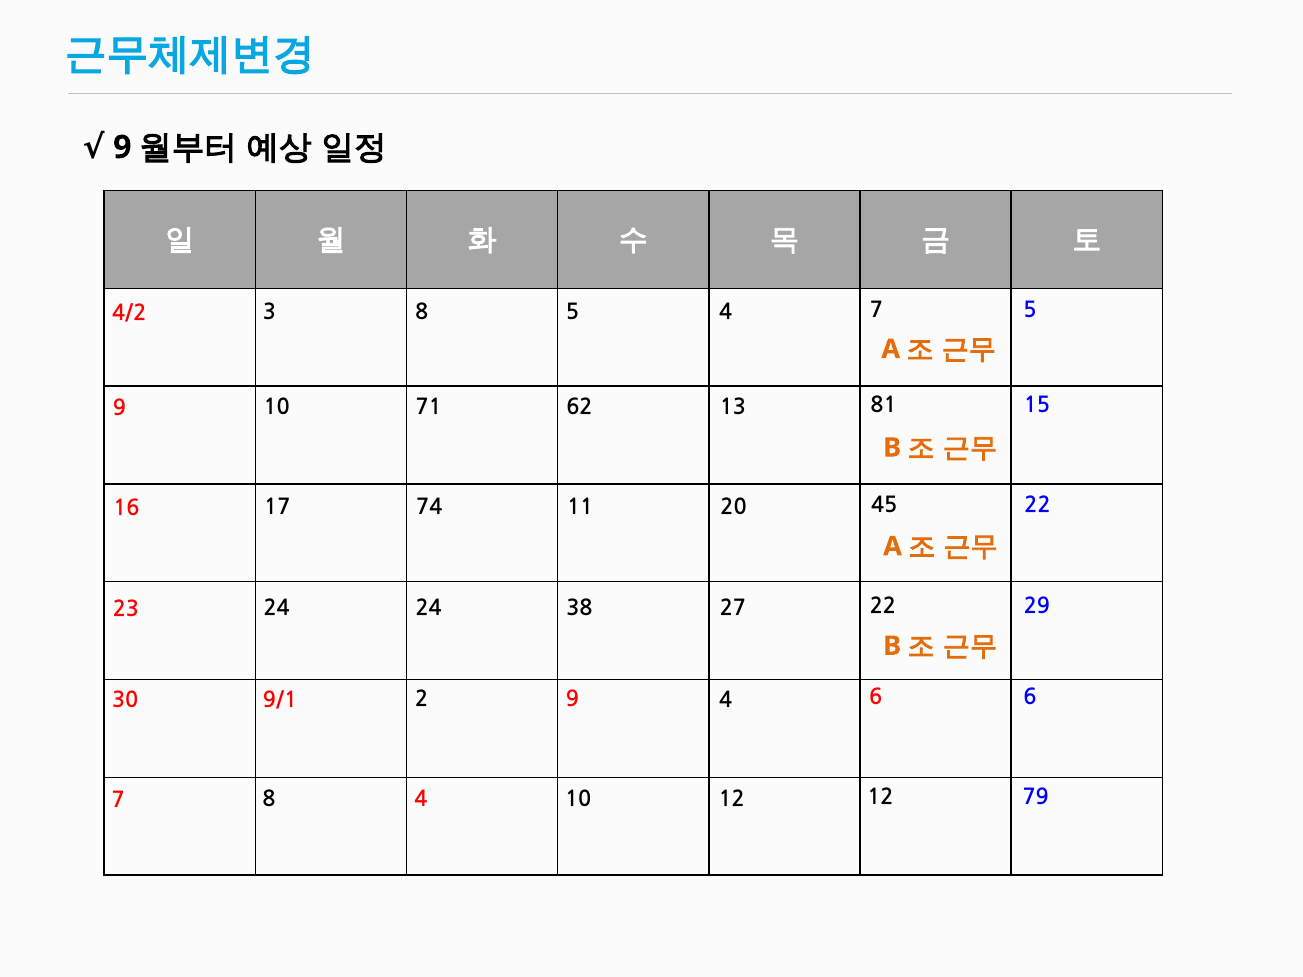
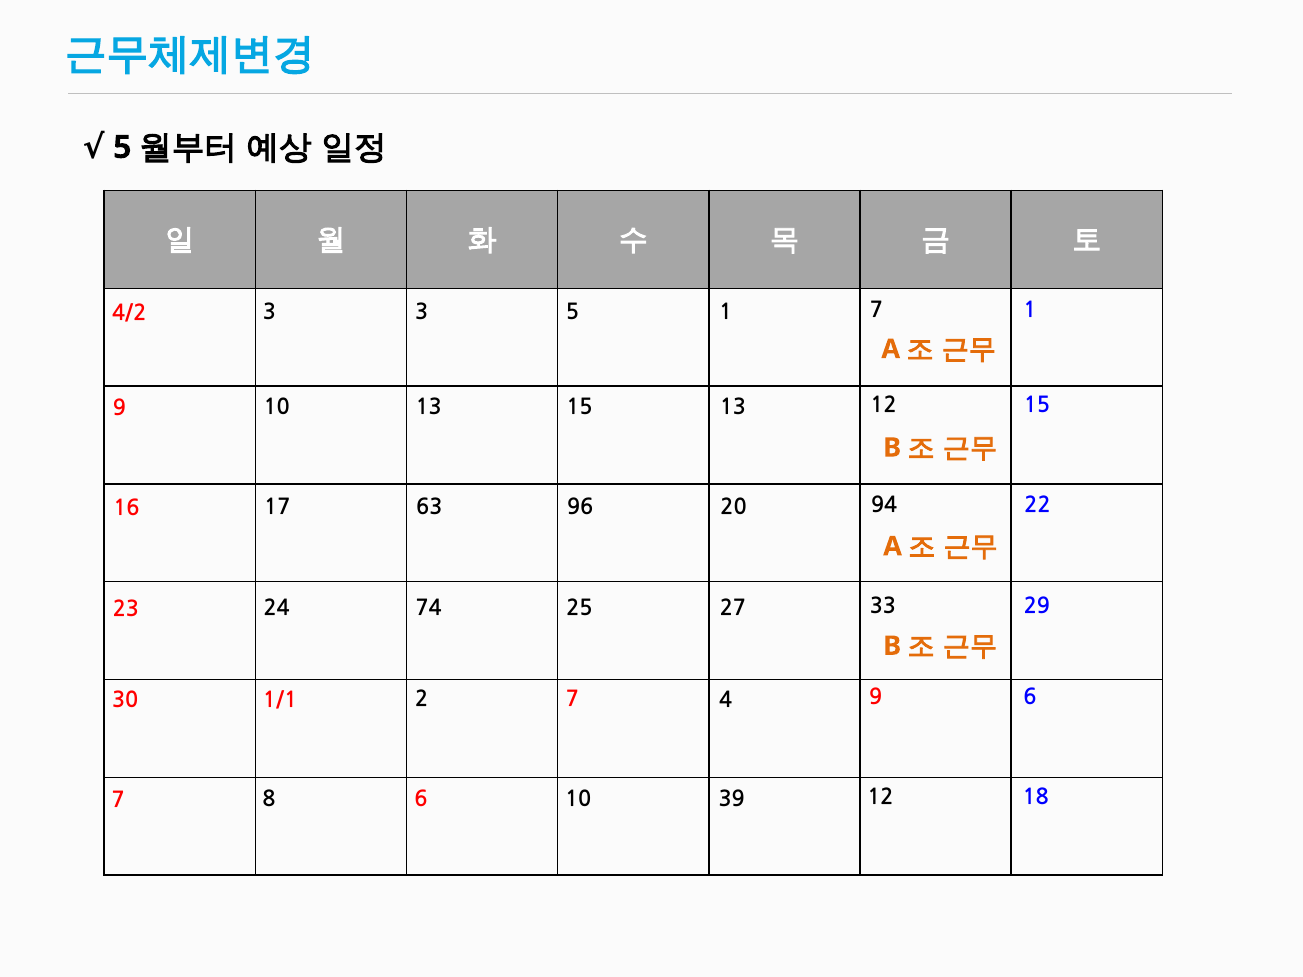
9: 9 -> 5 (122, 147)
3 8: 8 -> 3 (422, 312)
5 4: 4 -> 1 (726, 313)
7 5: 5 -> 1 (1030, 311)
10 71: 71 -> 13 (429, 407)
9 62: 62 -> 15 (580, 407)
13 81: 81 -> 12 (884, 406)
74: 74 -> 63 (429, 507)
11: 11 -> 96 (580, 507)
45: 45 -> 94 (884, 505)
24 24: 24 -> 74 (429, 608)
38: 38 -> 25 (580, 608)
27 22: 22 -> 33 (883, 607)
9/1: 9/1 -> 1/1 (280, 700)
30 9: 9 -> 7 (572, 699)
4 6: 6 -> 9 (876, 698)
8 4: 4 -> 6 (421, 799)
10 12: 12 -> 39 (732, 800)
79: 79 -> 18 (1036, 798)
